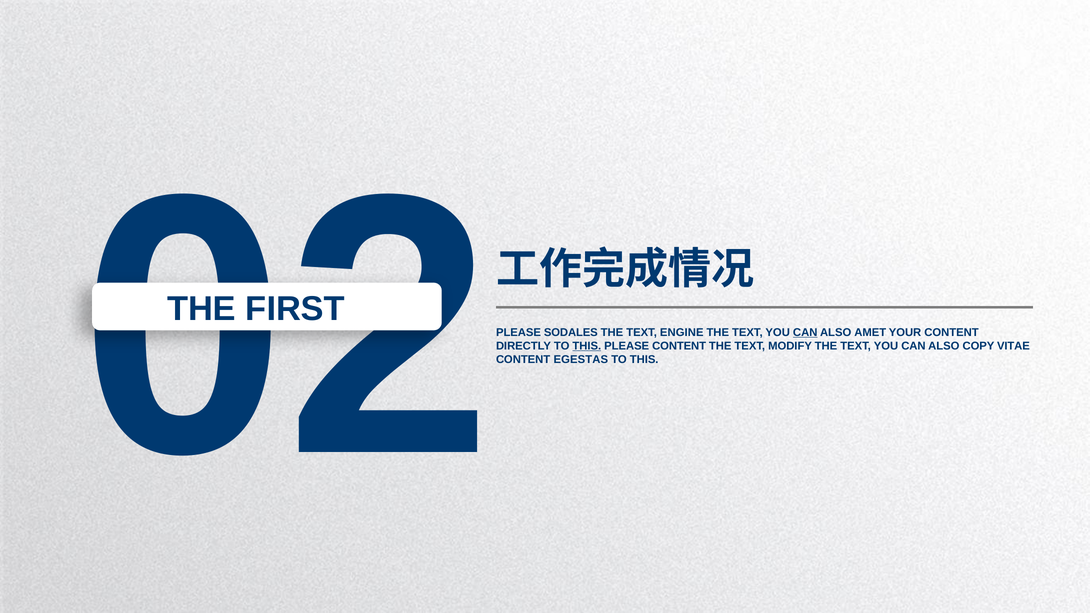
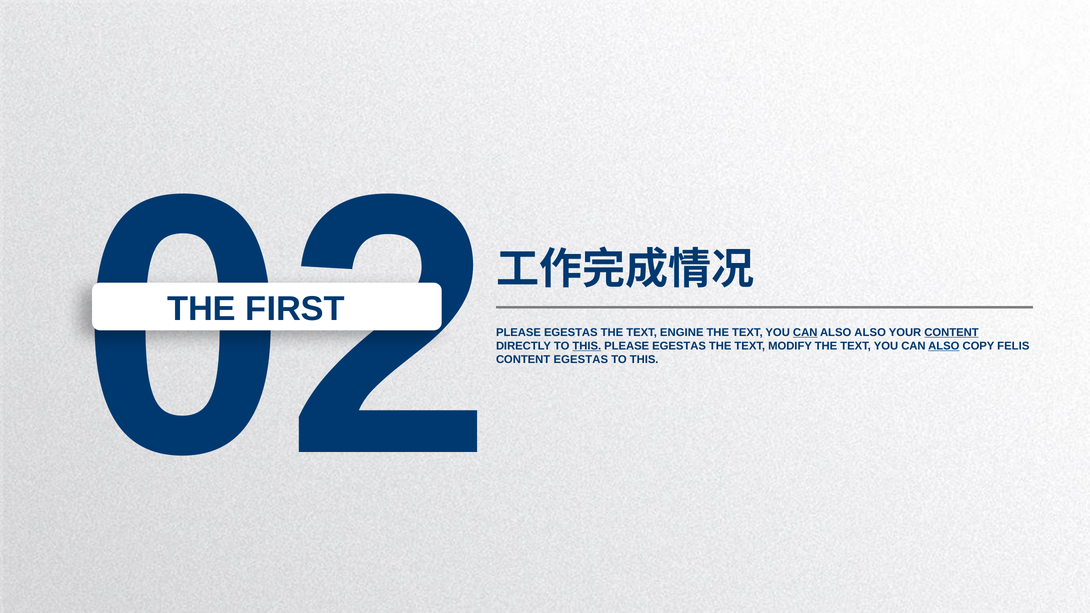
SODALES: SODALES -> EGESTAS (571, 332)
ALSO AMET: AMET -> ALSO (870, 332)
CONTENT underline: none -> present (952, 332)
CONTENT: CONTENT -> EGESTAS (679, 346)
ALSO underline: none -> present (944, 346)
VITAE: VITAE -> FELIS (1013, 346)
